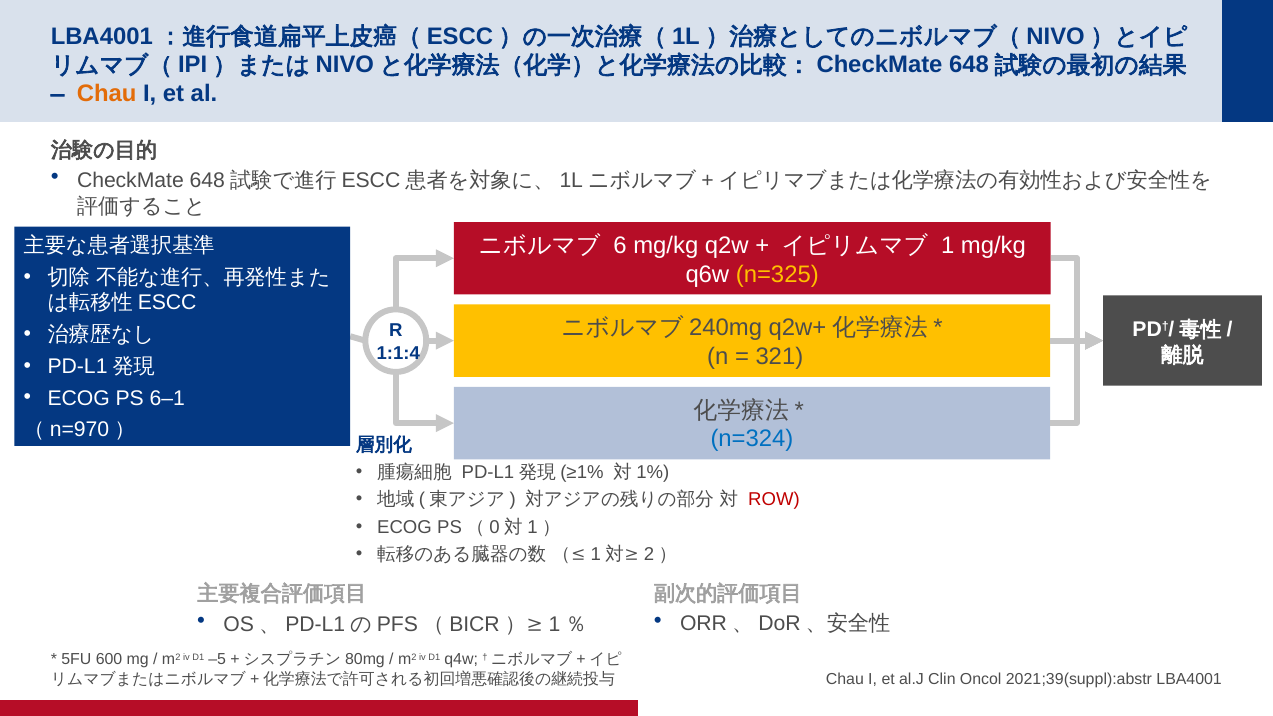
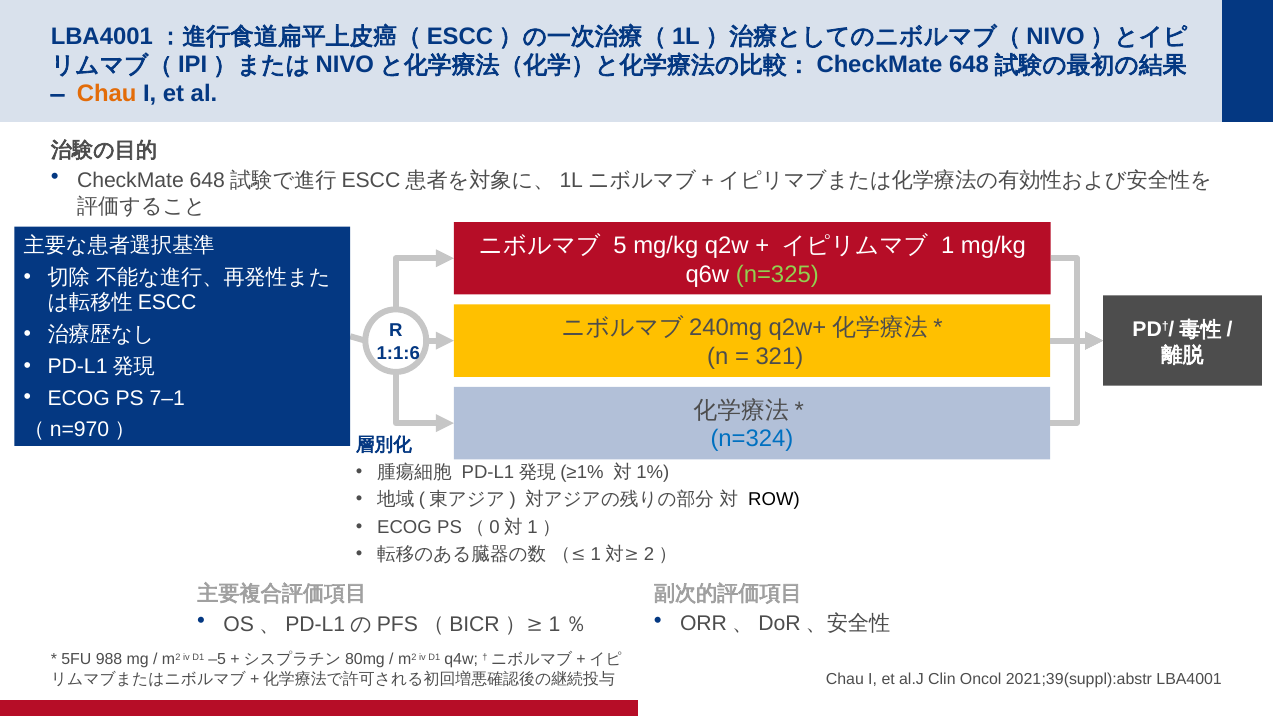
6: 6 -> 5 (620, 246)
n=325 colour: yellow -> light green (777, 274)
1:1:4: 1:1:4 -> 1:1:6 (398, 353)
6–1: 6–1 -> 7–1 (167, 398)
ROW colour: red -> black (774, 500)
600: 600 -> 988 (109, 660)
